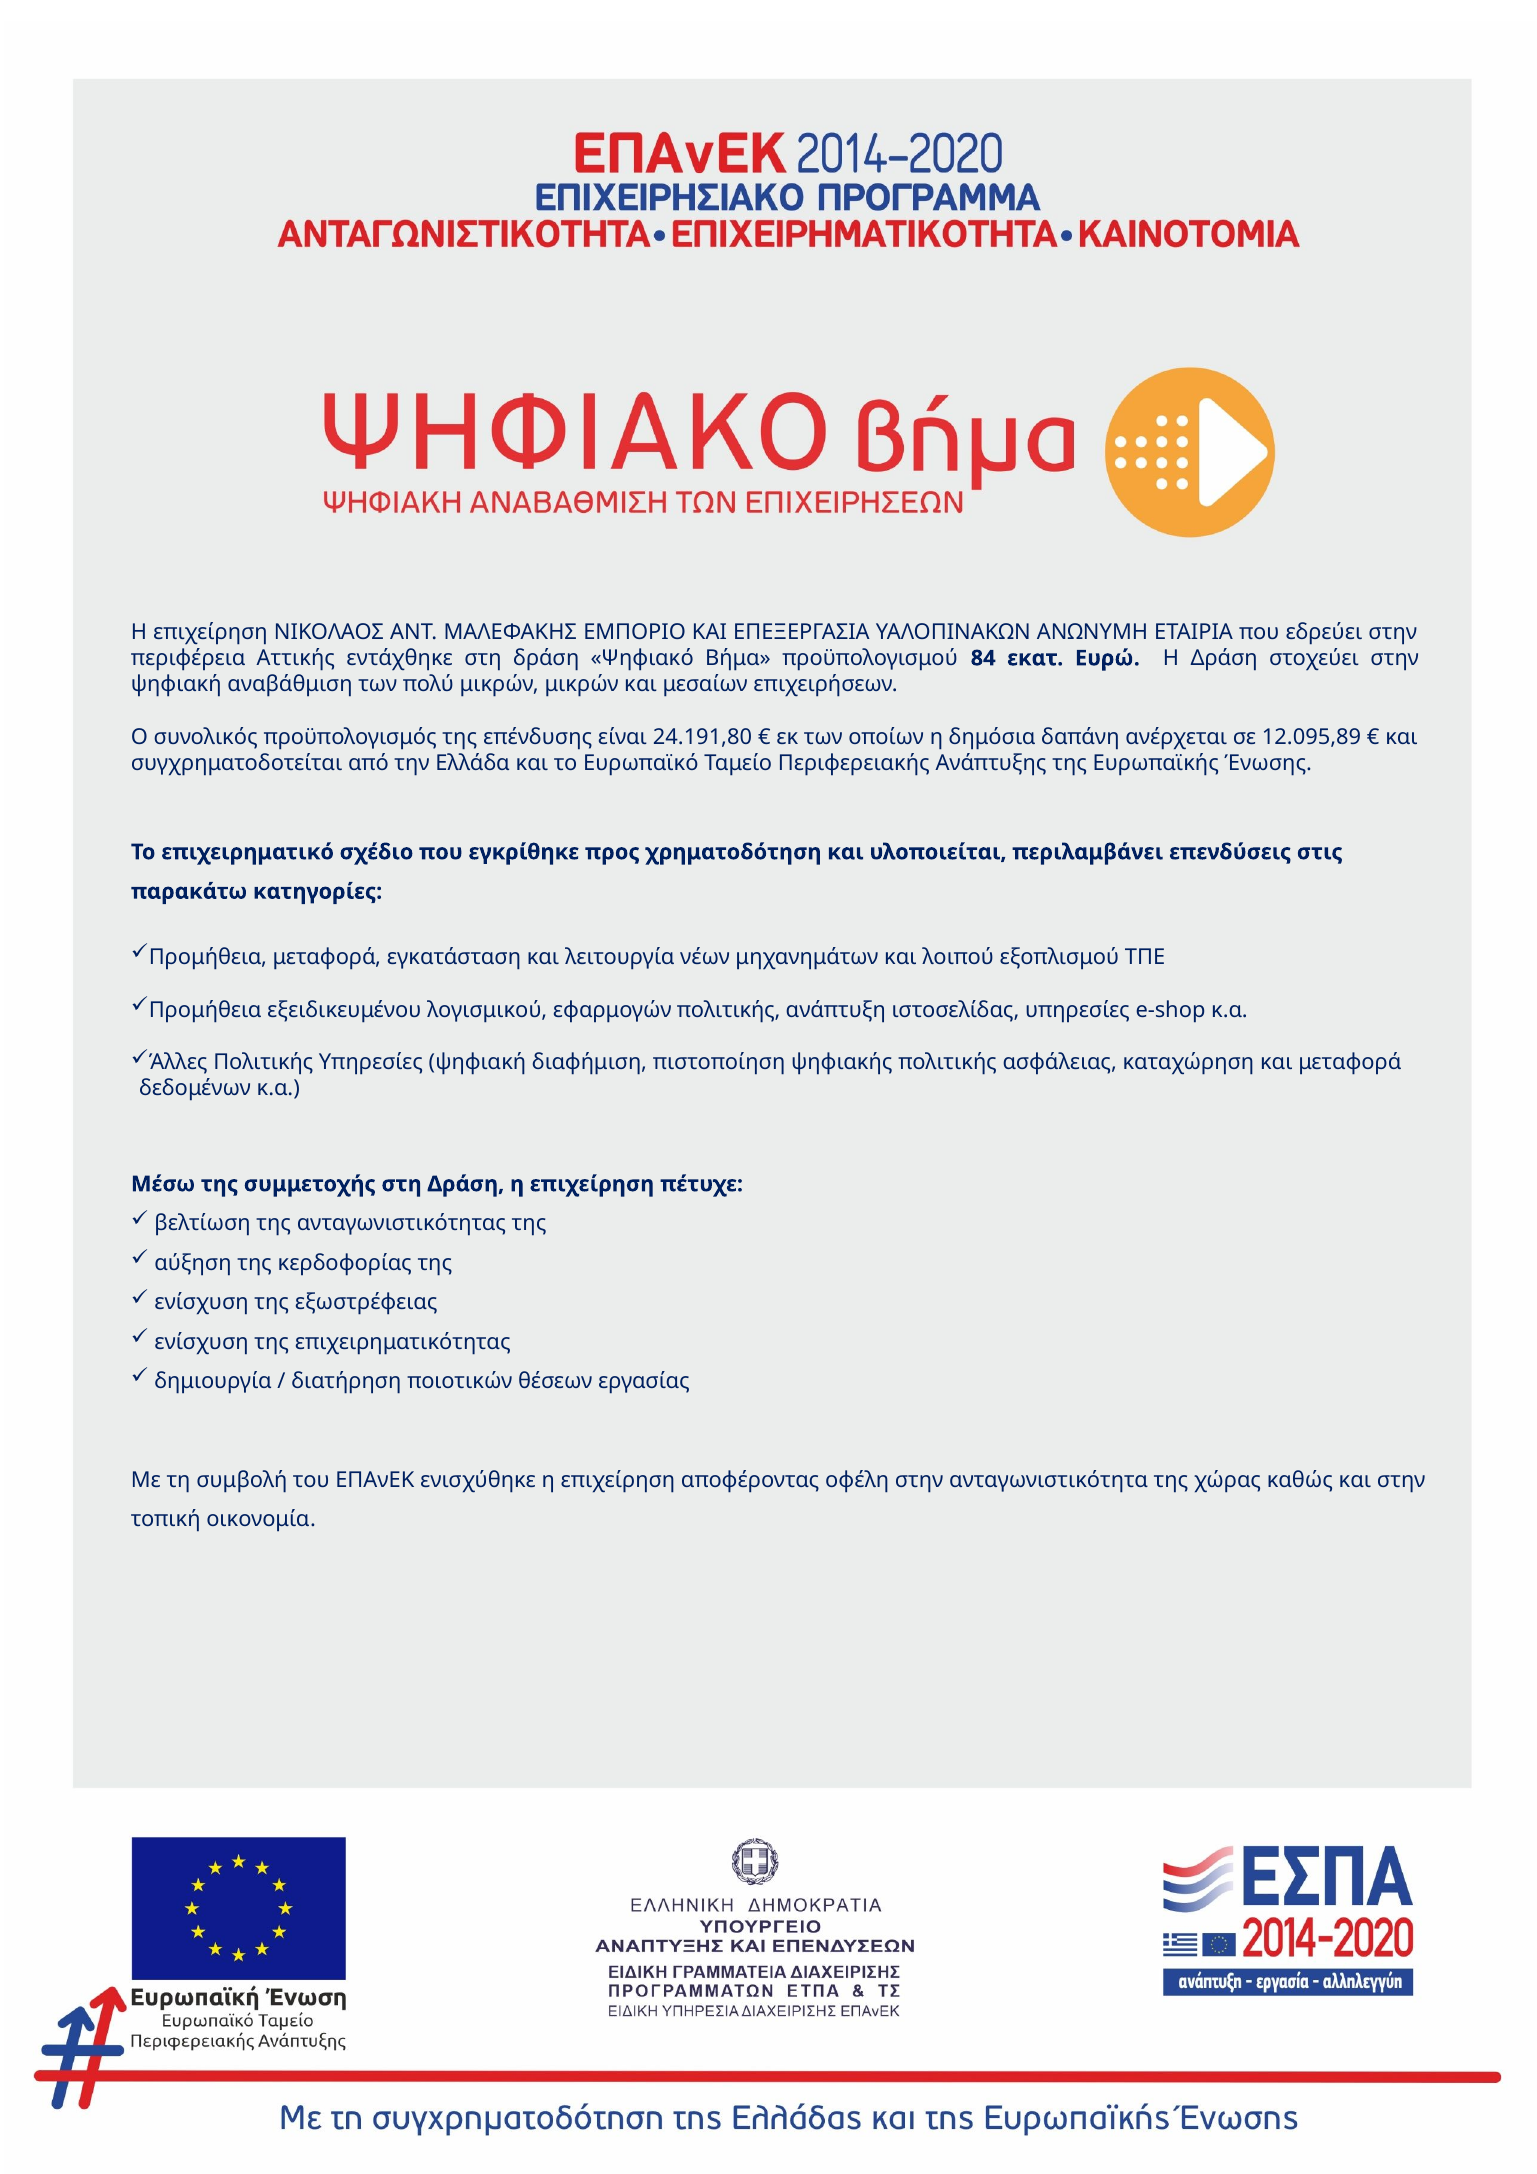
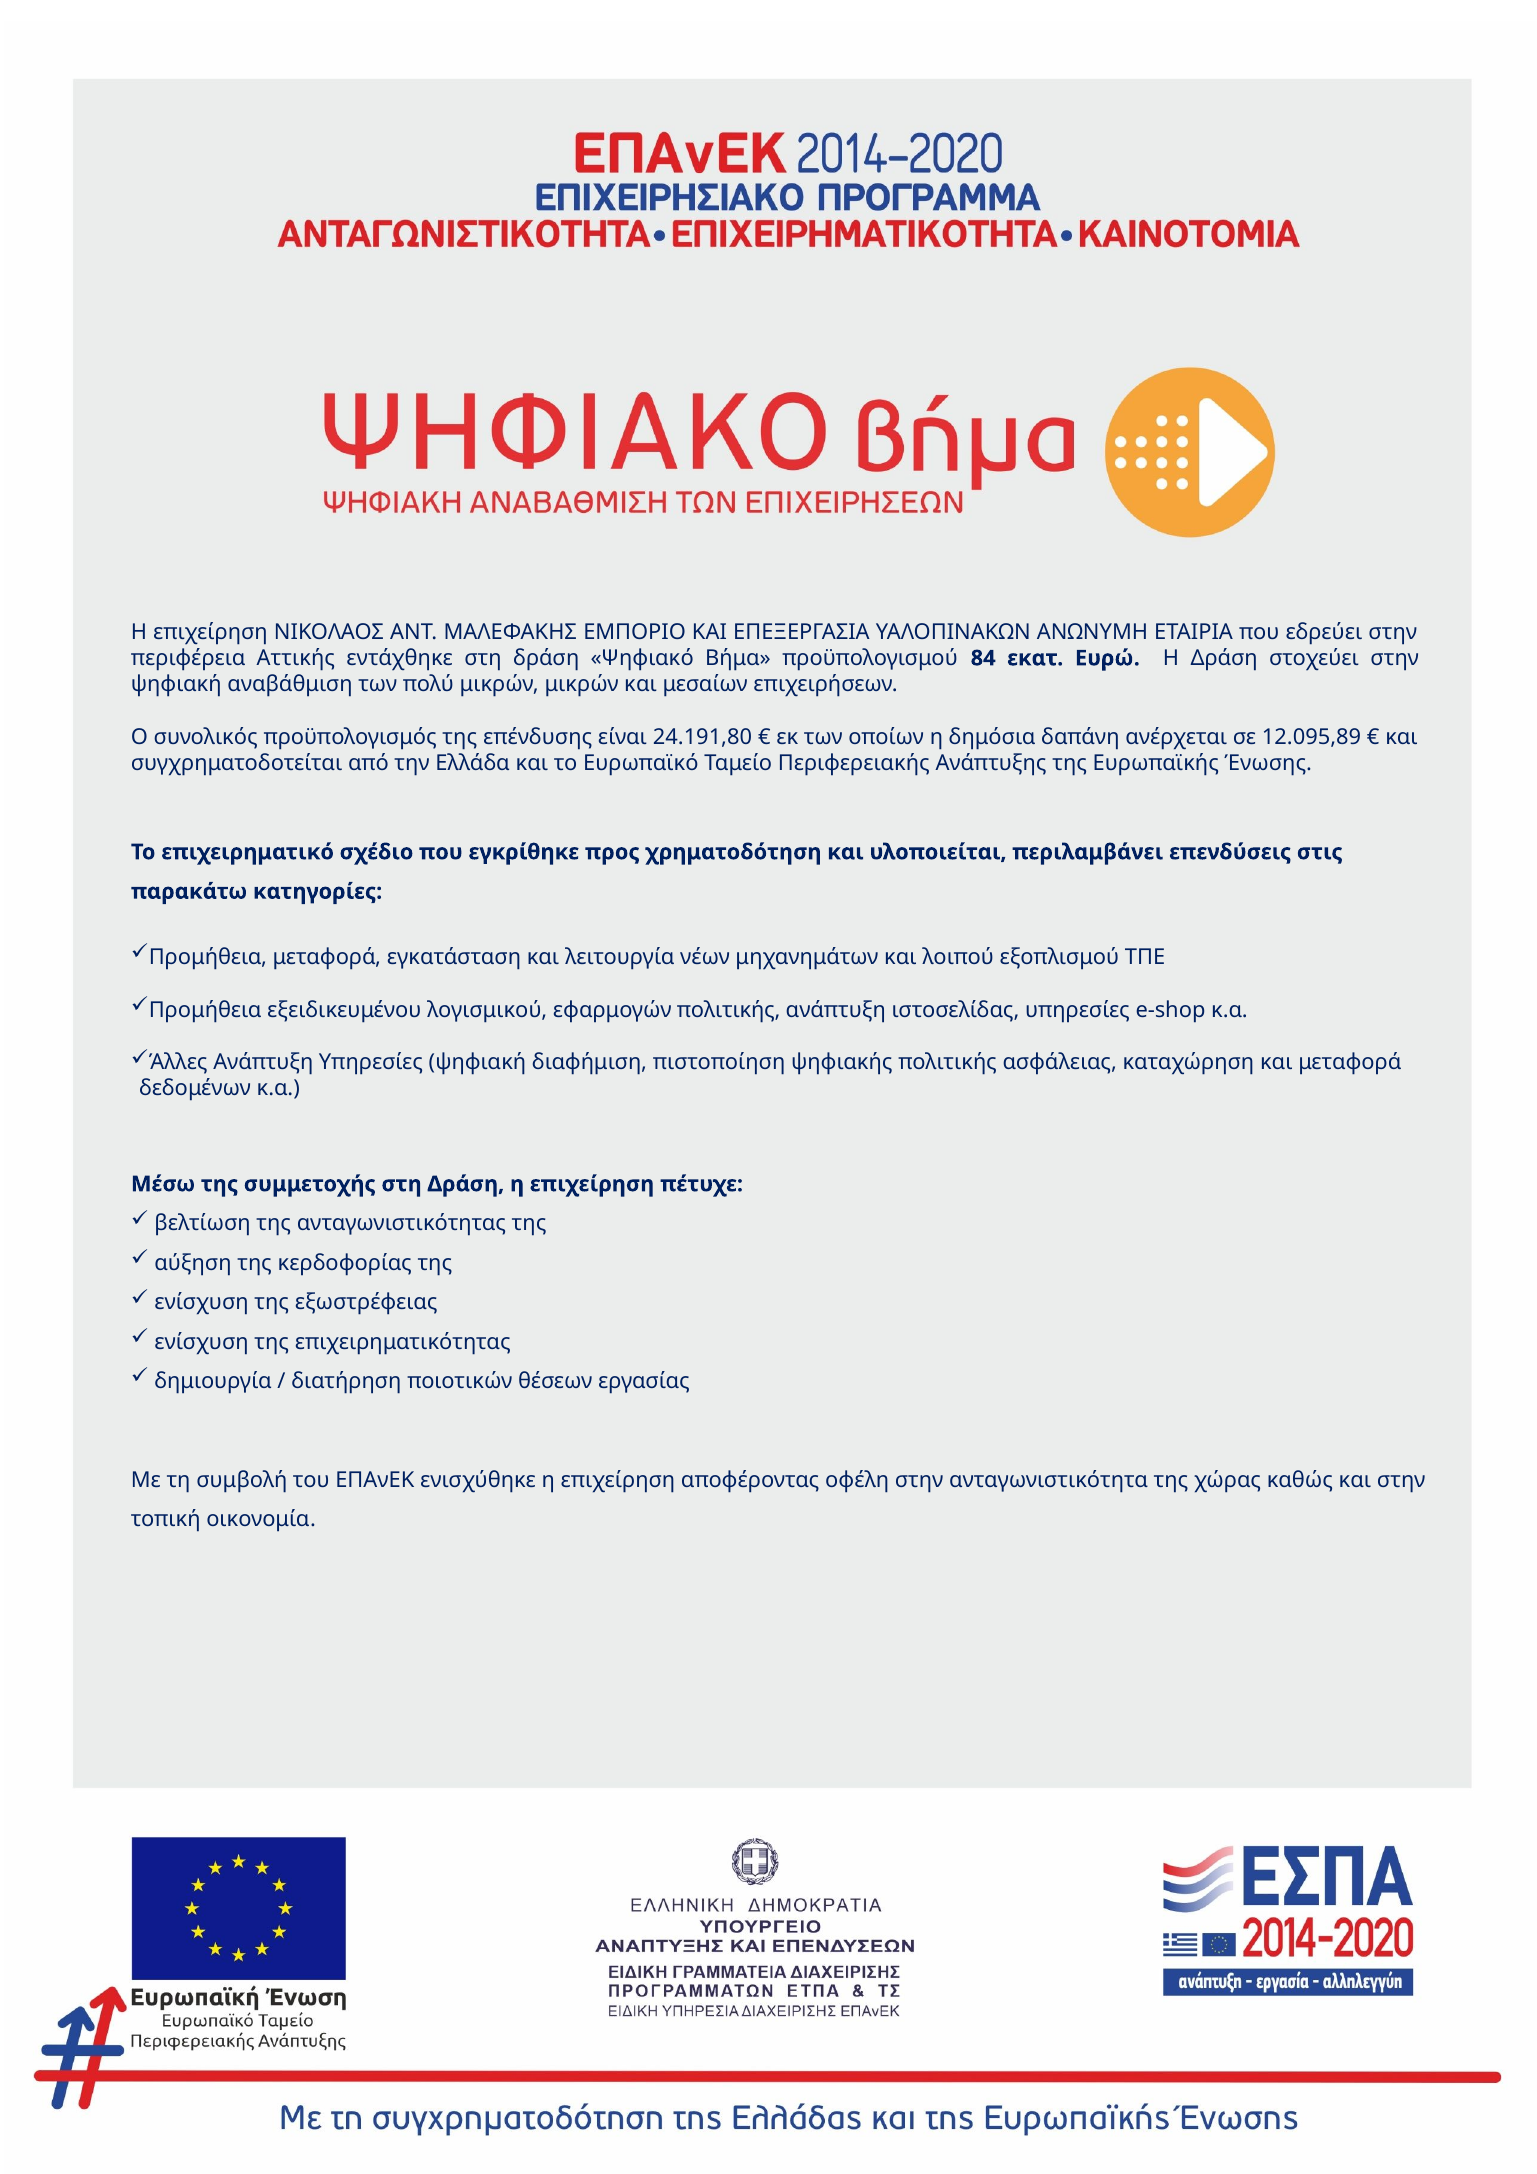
Άλλες Πολιτικής: Πολιτικής -> Ανάπτυξη (263, 1062)
